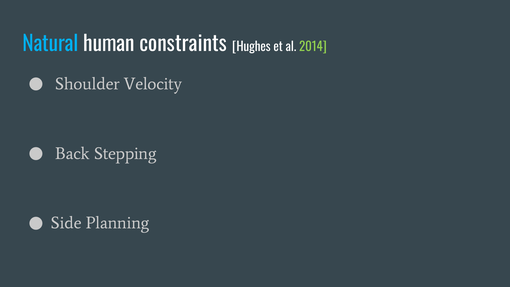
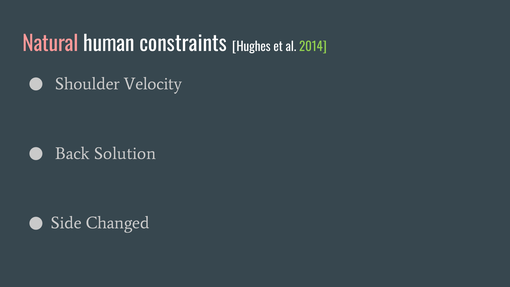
Natural colour: light blue -> pink (50, 44)
Stepping: Stepping -> Solution (125, 153)
Planning: Planning -> Changed (118, 223)
